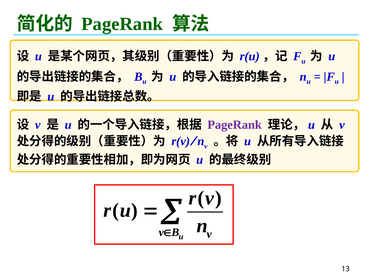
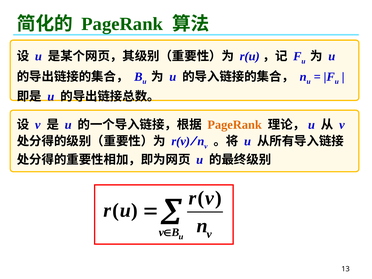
PageRank colour: purple -> orange (235, 125)
